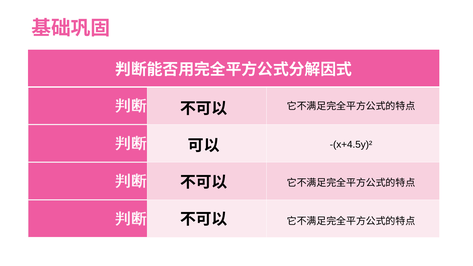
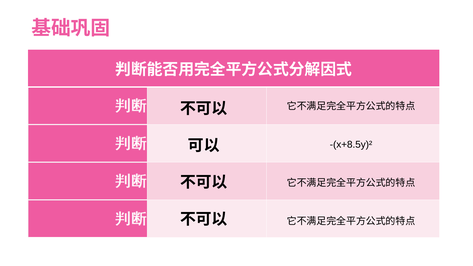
-(x+4.5y)²: -(x+4.5y)² -> -(x+8.5y)² (351, 145)
